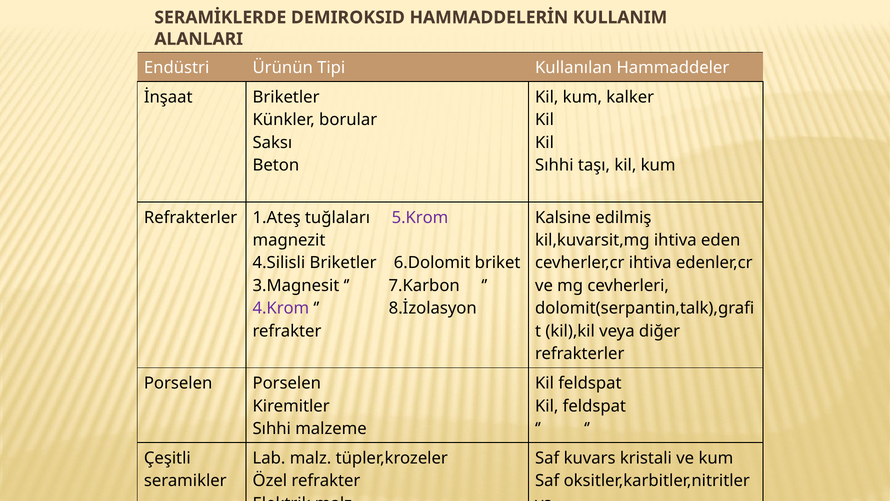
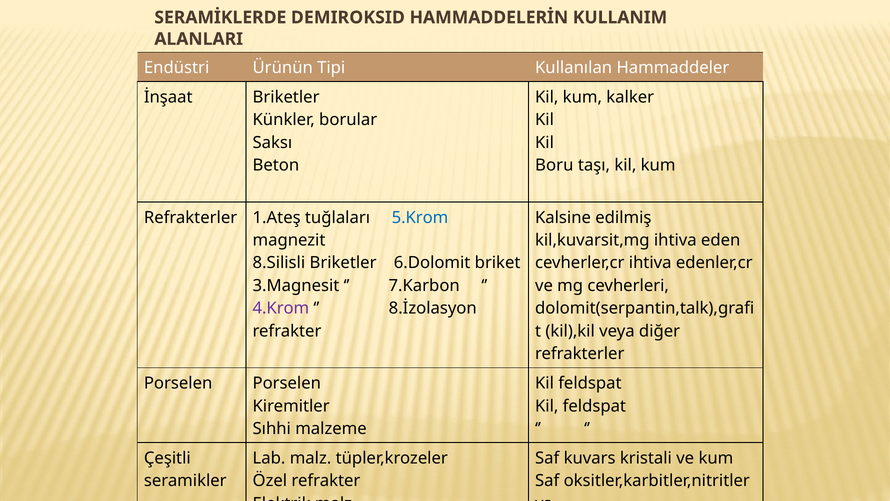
Sıhhi: Sıhhi -> Boru (554, 165)
5.Krom colour: purple -> blue (420, 217)
4.Silisli: 4.Silisli -> 8.Silisli (279, 263)
